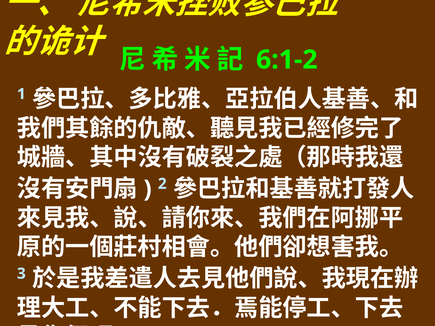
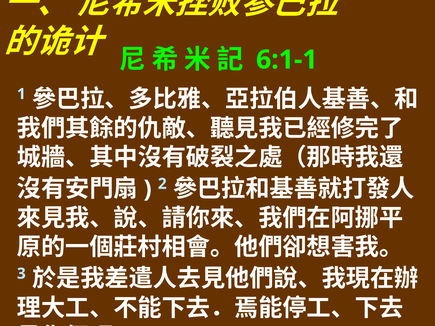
6:1-2: 6:1-2 -> 6:1-1 (287, 60)
